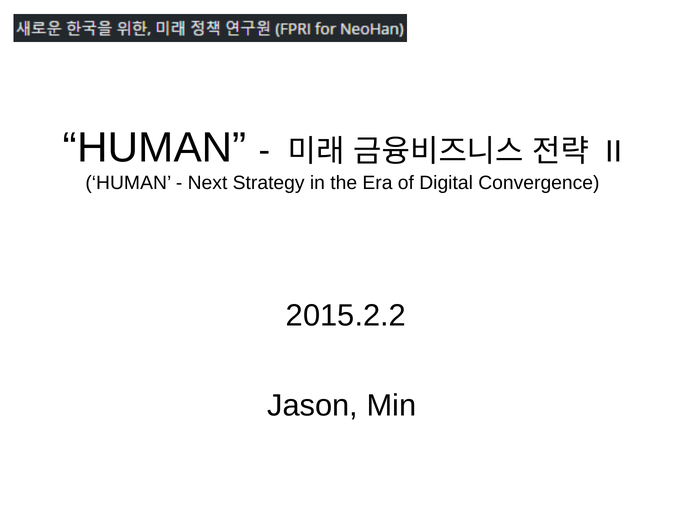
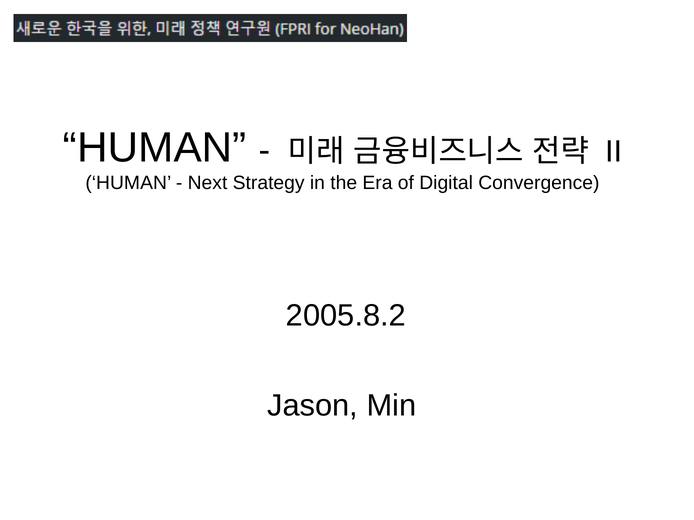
2015.2.2: 2015.2.2 -> 2005.8.2 (346, 316)
